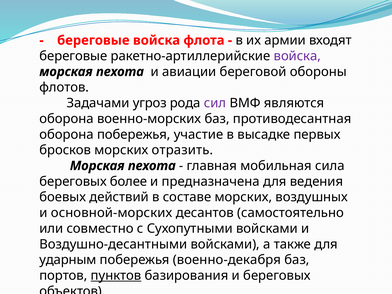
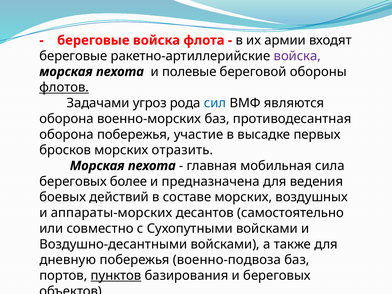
авиации: авиации -> полевые (189, 72)
флотов underline: none -> present (64, 87)
сил colour: purple -> blue (215, 103)
основной-морских: основной-морских -> аппараты-морских (112, 213)
ударным: ударным -> дневную (68, 260)
военно-декабря: военно-декабря -> военно-подвоза (227, 260)
